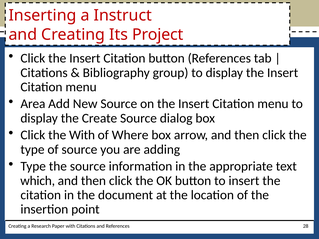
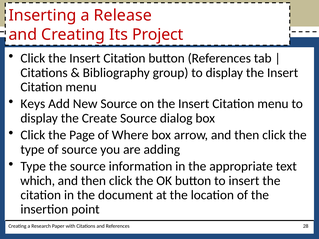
Instruct: Instruct -> Release (123, 15)
Area: Area -> Keys (33, 104)
the With: With -> Page (82, 135)
